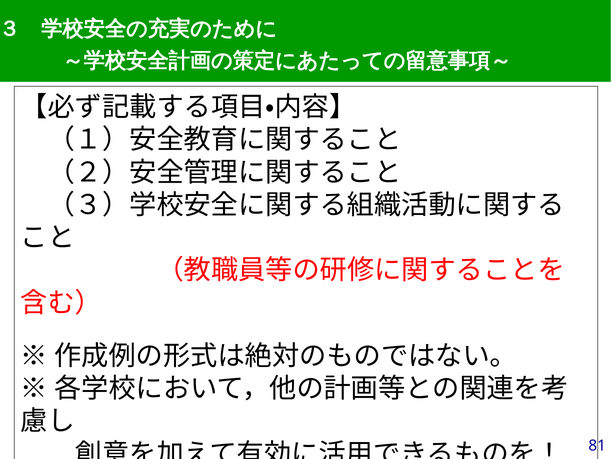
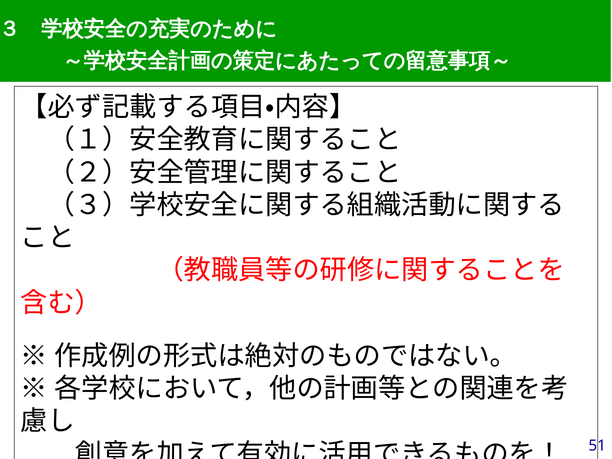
81: 81 -> 51 (597, 446)
